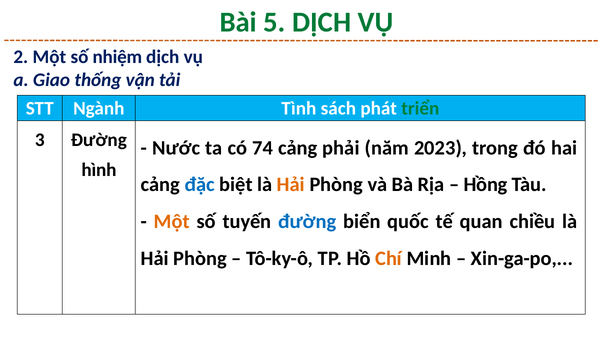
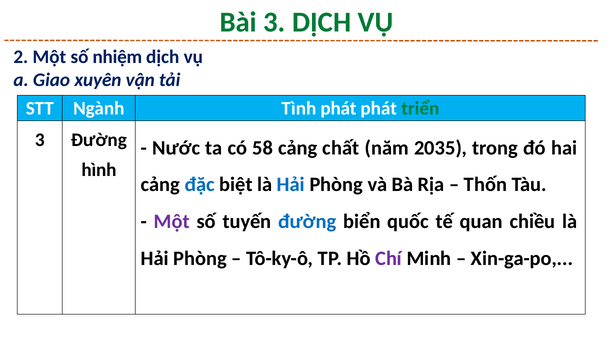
Bài 5: 5 -> 3 (274, 22)
thống: thống -> xuyên (98, 80)
Tình sách: sách -> phát (338, 108)
74: 74 -> 58 (263, 148)
phải: phải -> chất (341, 148)
2023: 2023 -> 2035 (441, 148)
Hải colour: orange -> blue (291, 185)
Hồng: Hồng -> Thốn (486, 185)
Một colour: orange -> purple (172, 221)
Chí colour: orange -> purple (389, 258)
